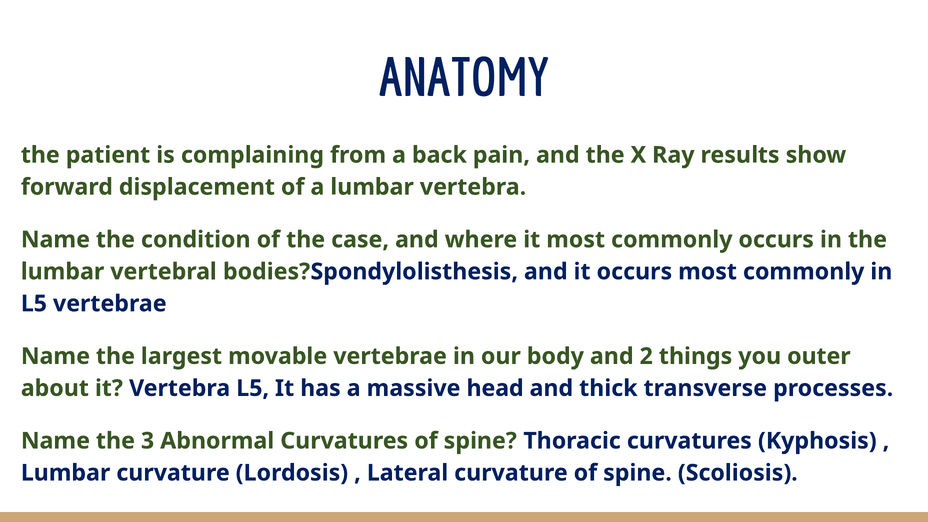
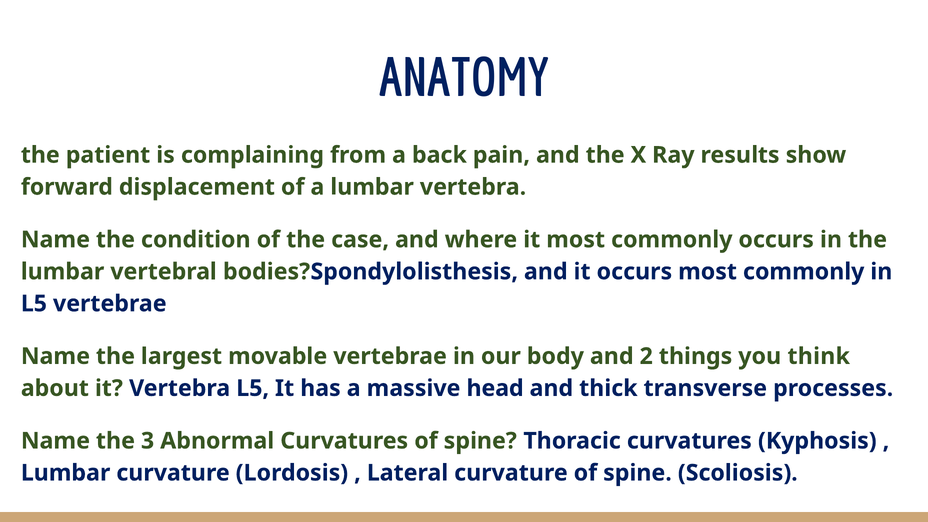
outer: outer -> think (819, 356)
